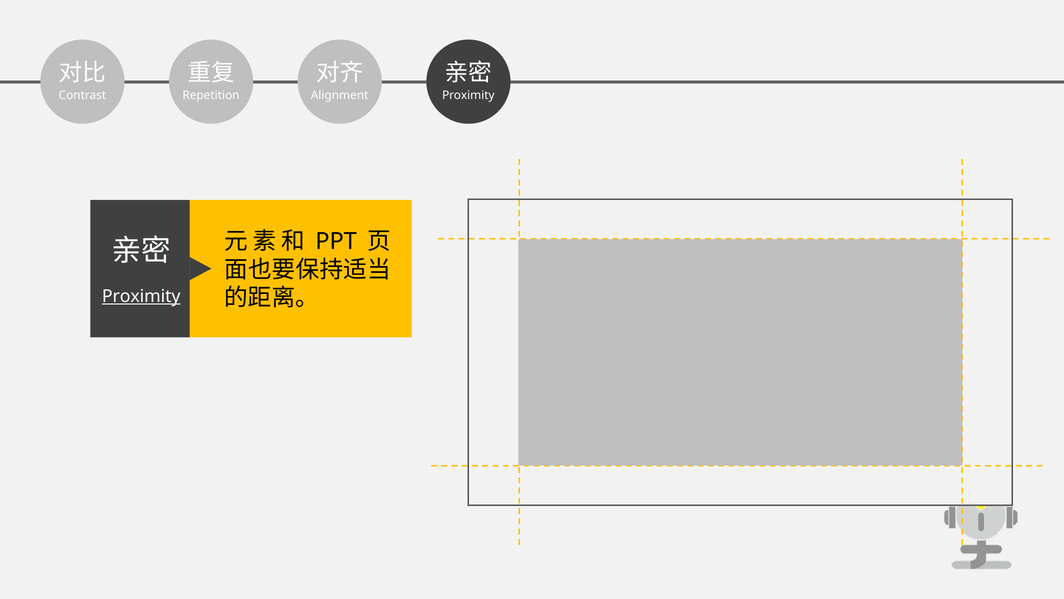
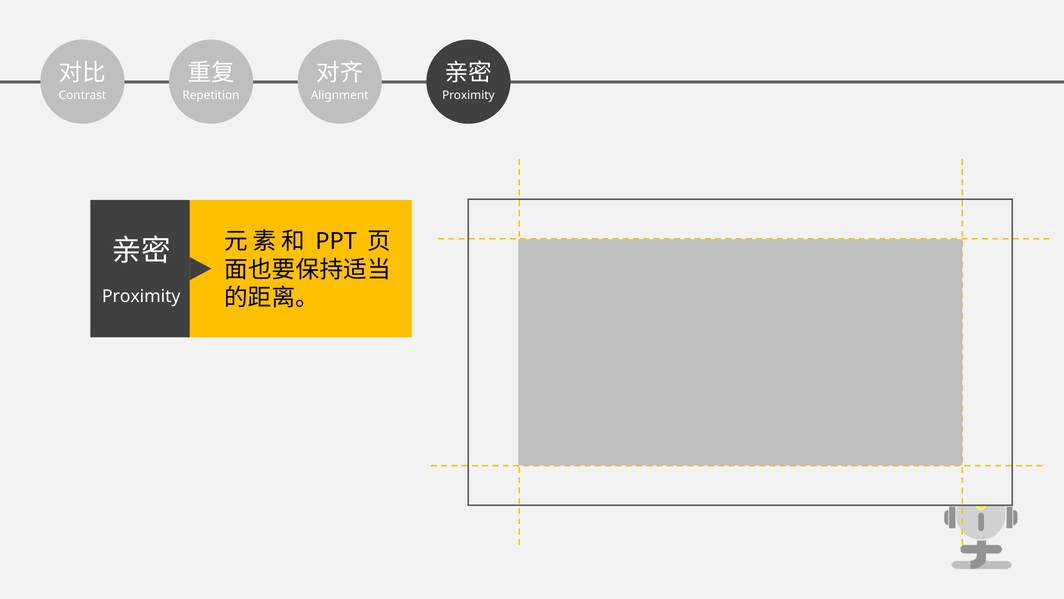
Proximity underline: present -> none (141, 296)
